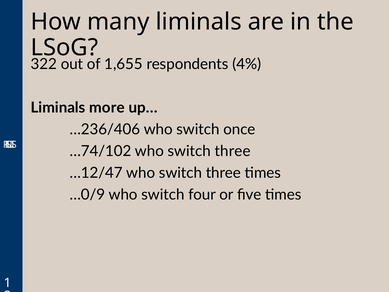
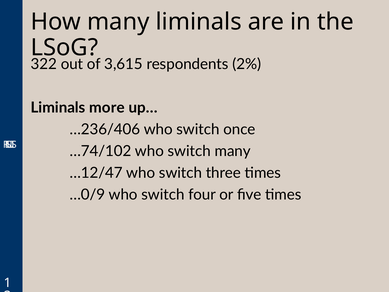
1,655: 1,655 -> 3,615 (124, 64)
4%: 4% -> 2% (247, 64)
…74/102 who switch three: three -> many (233, 151)
